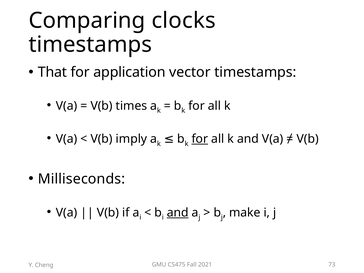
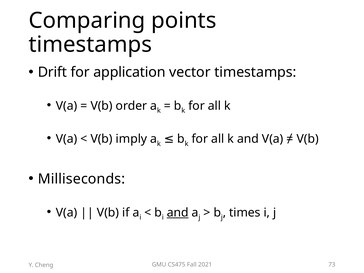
clocks: clocks -> points (184, 20)
That: That -> Drift (52, 72)
times: times -> order (131, 106)
for underline: present -> none (200, 139)
make: make -> times (245, 213)
